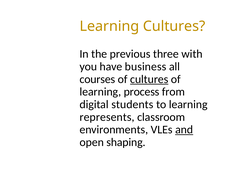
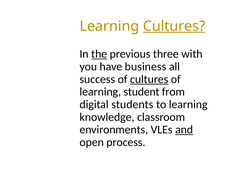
Cultures underline: none -> present (174, 26)
the underline: none -> present (99, 54)
courses: courses -> success (97, 79)
process: process -> student (142, 92)
represents: represents -> knowledge (107, 117)
shaping: shaping -> process (126, 143)
